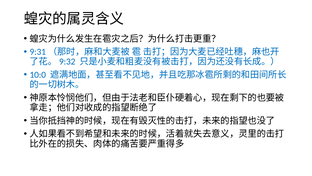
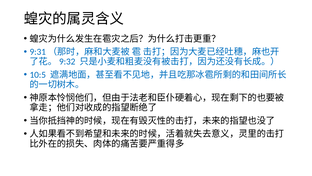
10:0: 10:0 -> 10:5 (38, 75)
